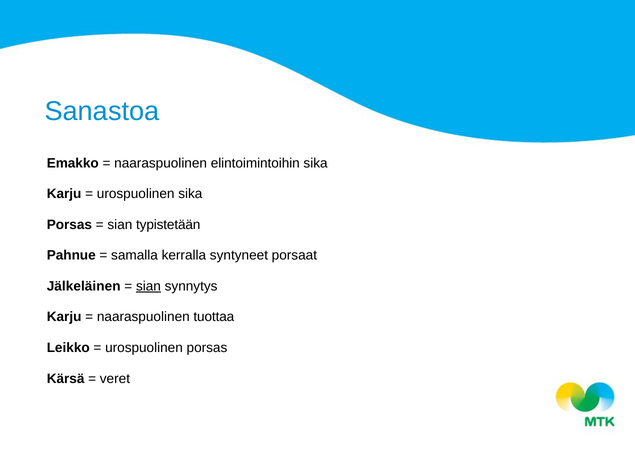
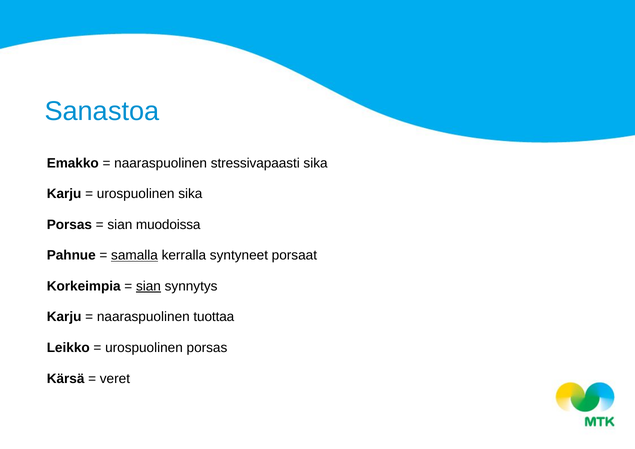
elintoimintoihin: elintoimintoihin -> stressivapaasti (255, 163)
typistetään: typistetään -> muodoissa (168, 225)
samalla underline: none -> present (135, 256)
Jälkeläinen: Jälkeläinen -> Korkeimpia (84, 286)
